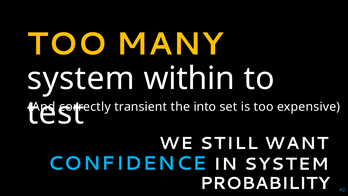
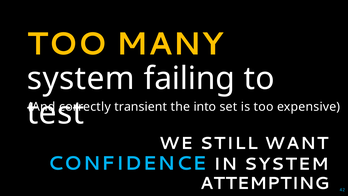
within: within -> failing (189, 78)
PROBABILITY: PROBABILITY -> ATTEMPTING (265, 183)
